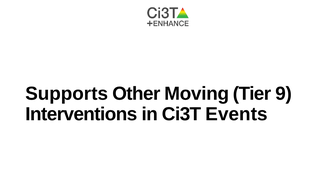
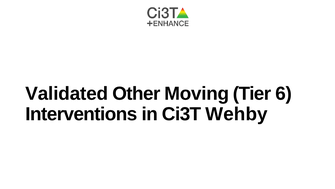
Supports: Supports -> Validated (67, 93)
9: 9 -> 6 (284, 93)
Events: Events -> Wehby (237, 114)
